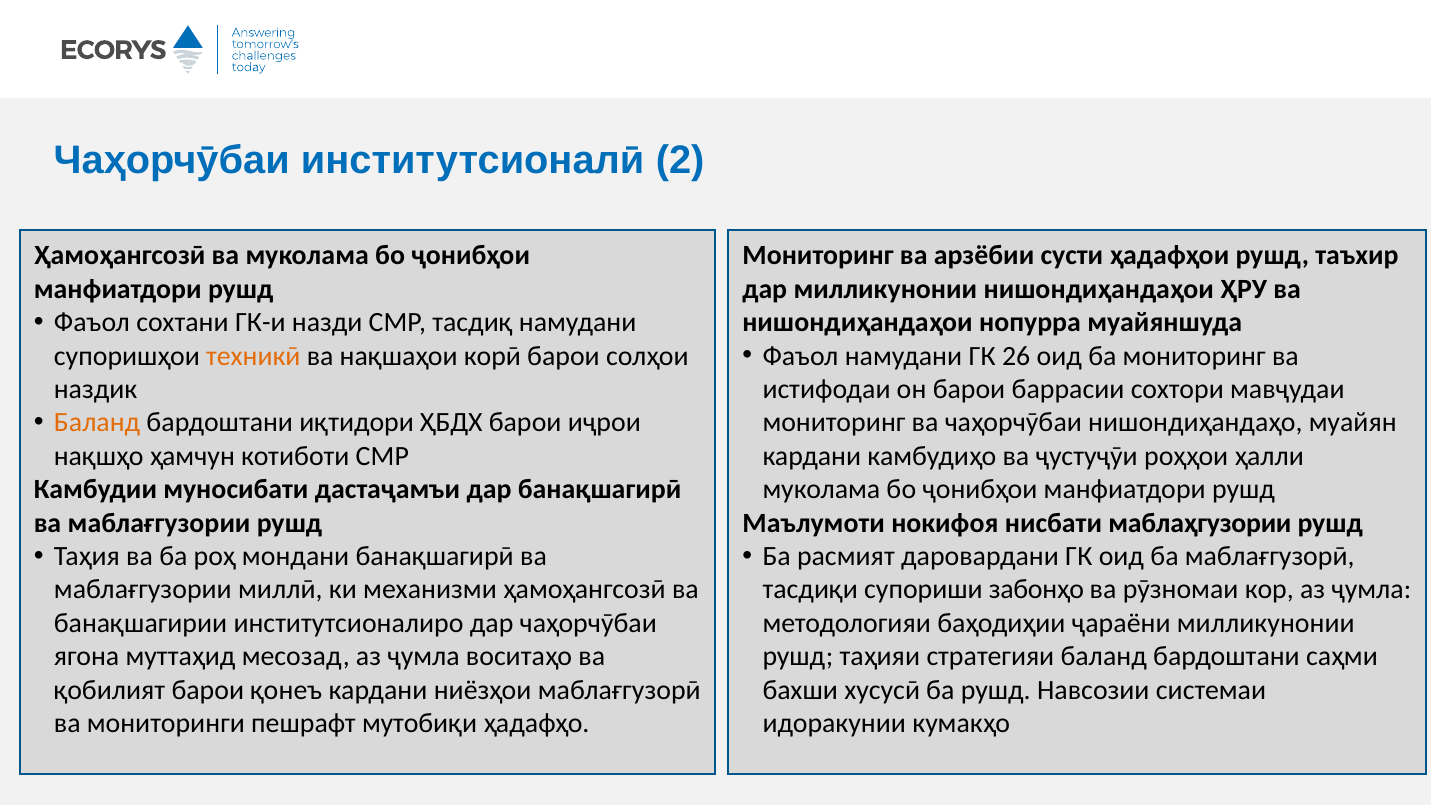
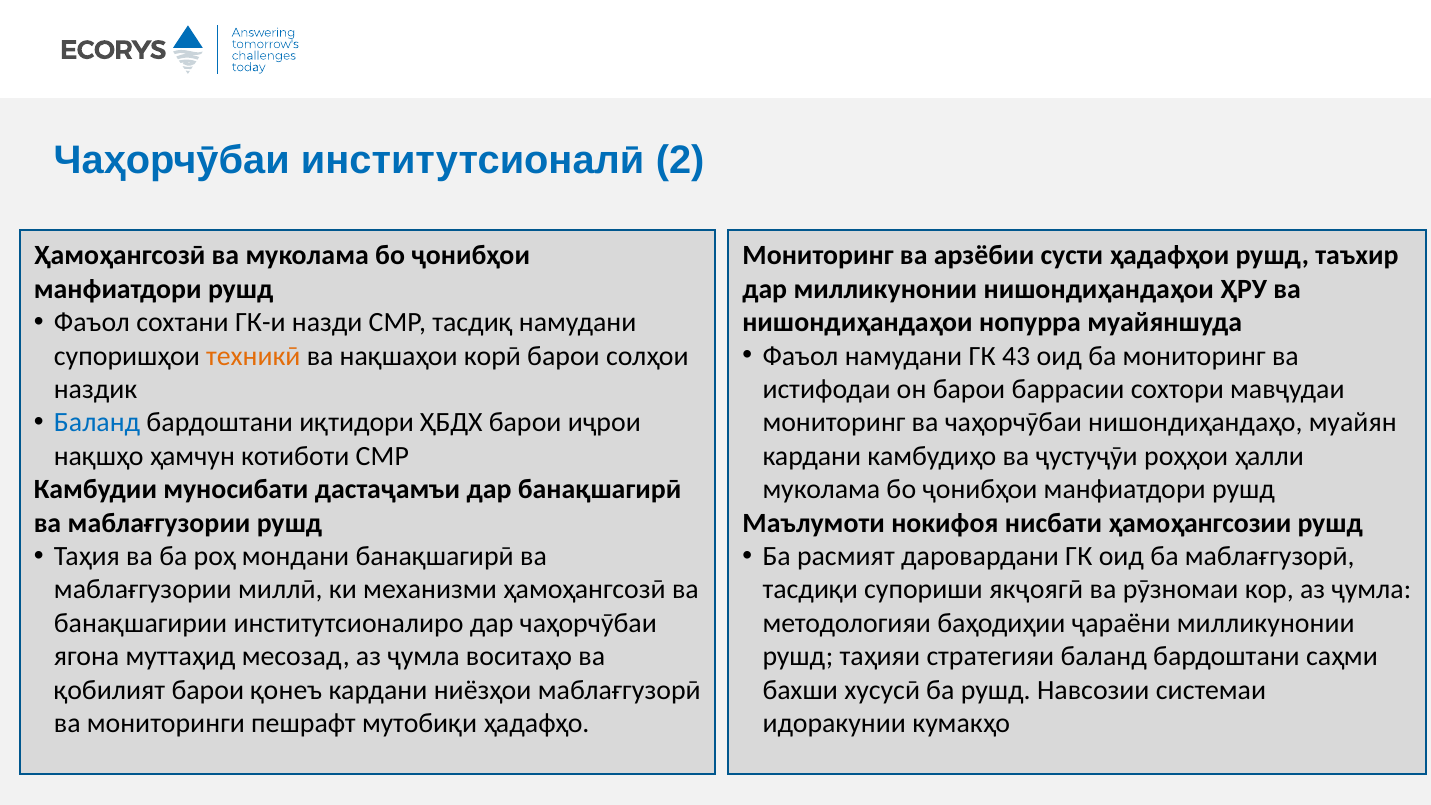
26: 26 -> 43 (1016, 356)
Баланд colour: orange -> blue (97, 423)
маблаҳгузории: маблаҳгузории -> ҳамоҳангсозии (1200, 523)
забонҳо: забонҳо -> якҷоягӣ (1036, 590)
